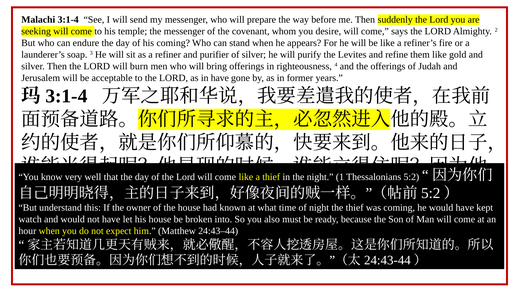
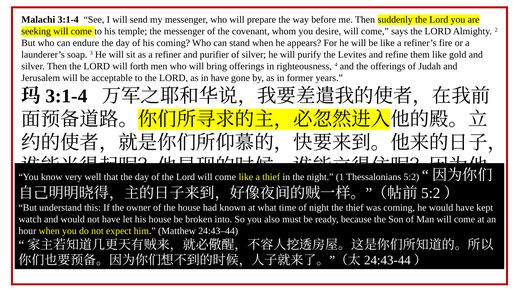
burn: burn -> forth (139, 66)
